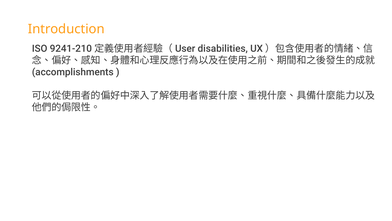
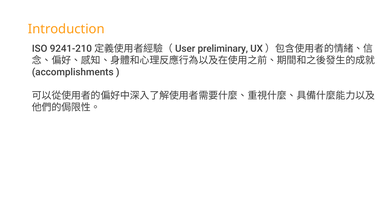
disabilities: disabilities -> preliminary (223, 48)
